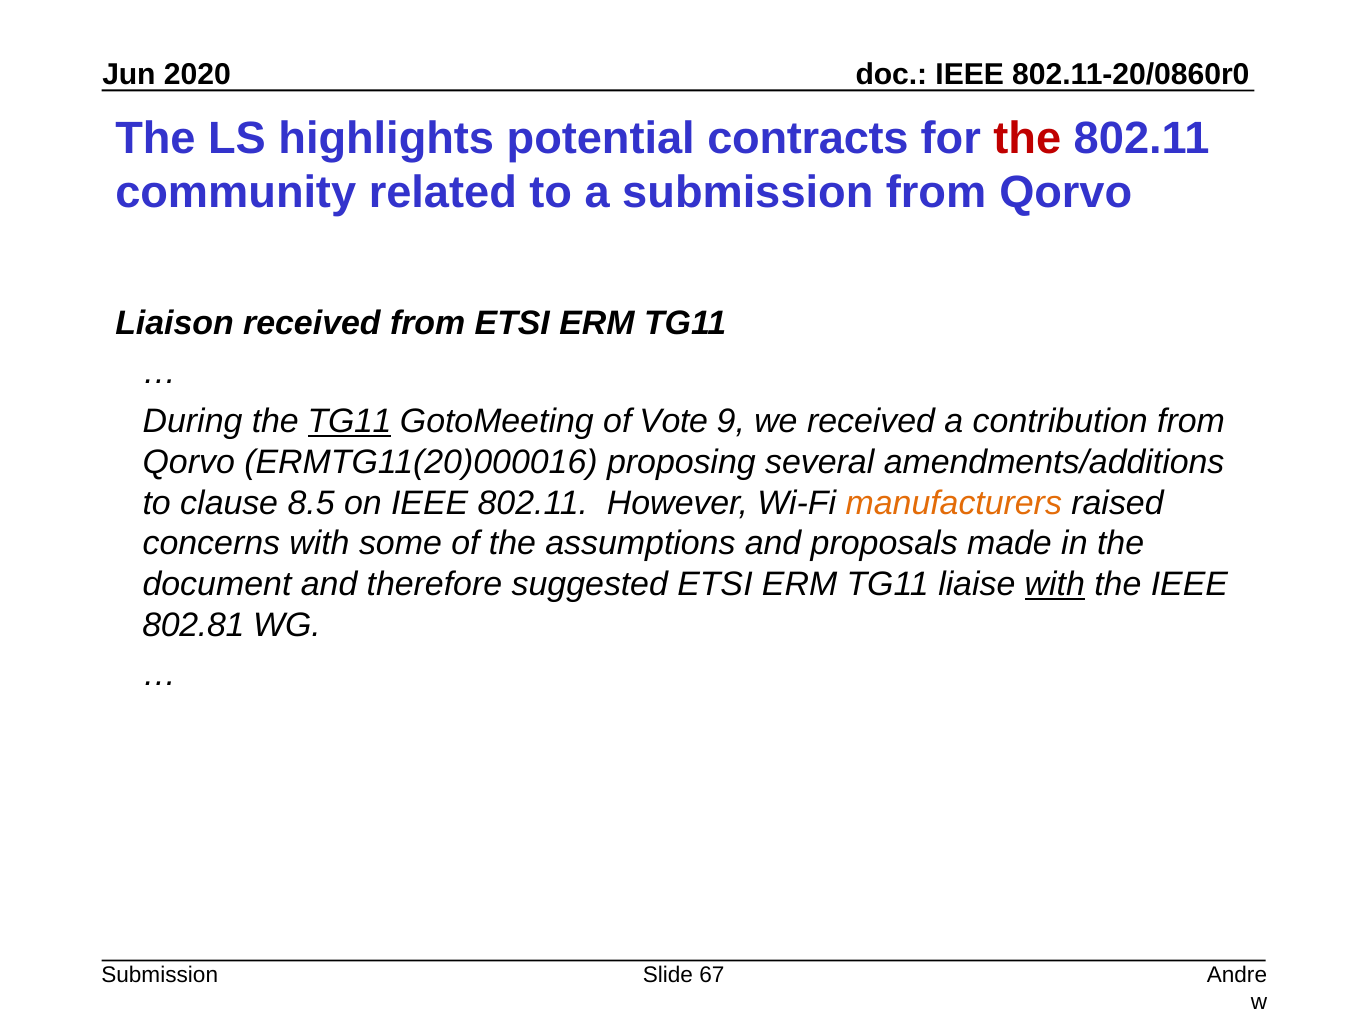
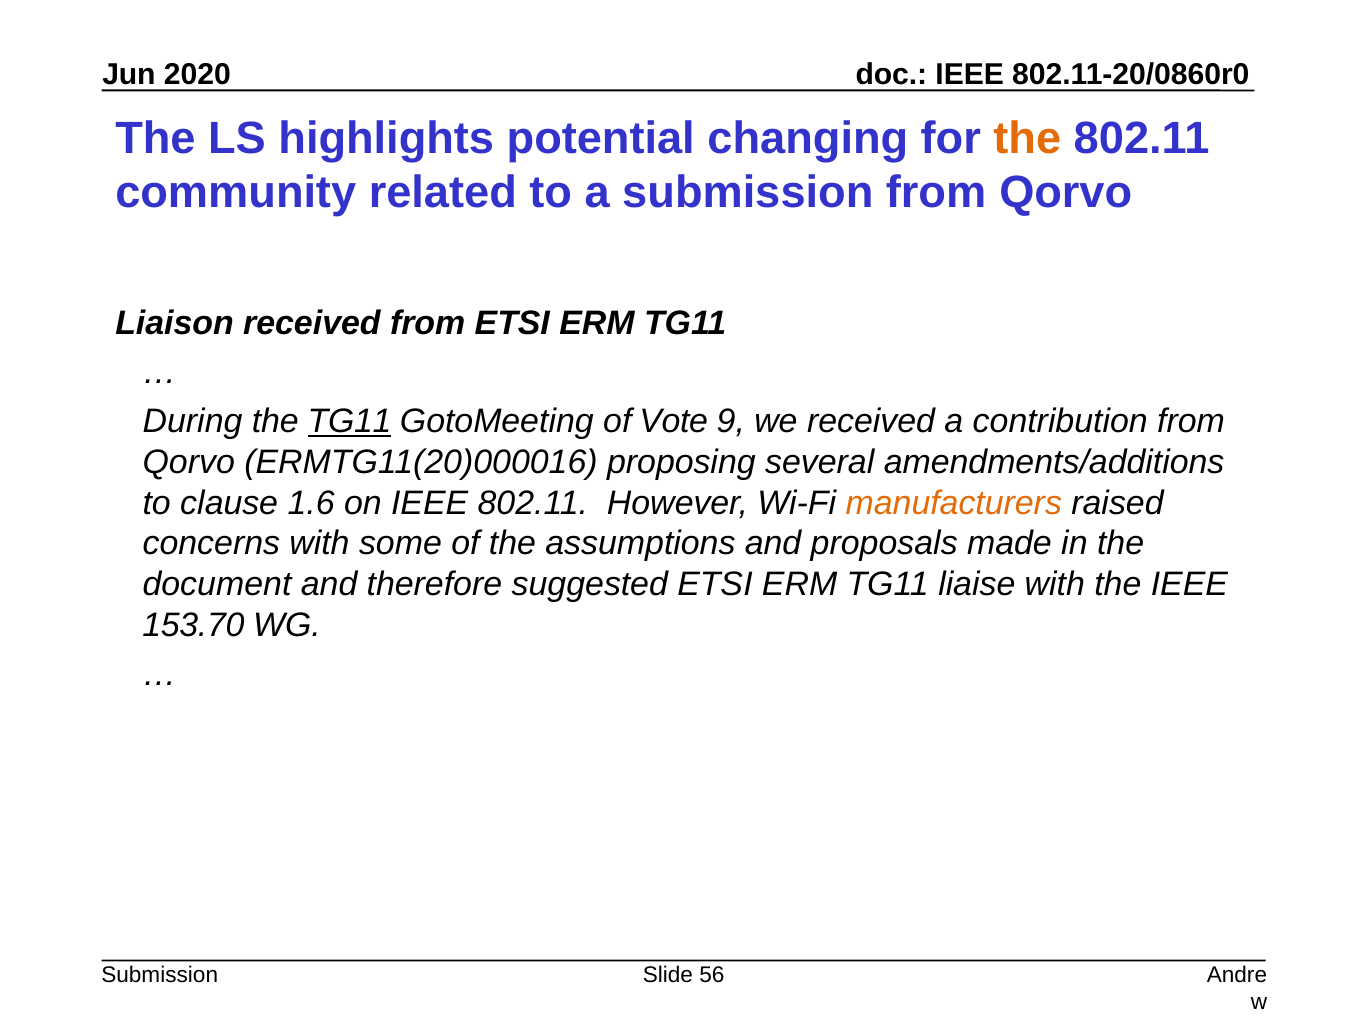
contracts: contracts -> changing (808, 139)
the colour: red -> orange (1027, 139)
8.5: 8.5 -> 1.6 (311, 503)
with underline: present -> none (1055, 584)
802.81: 802.81 -> 153.70 (193, 625)
67: 67 -> 56 (712, 975)
